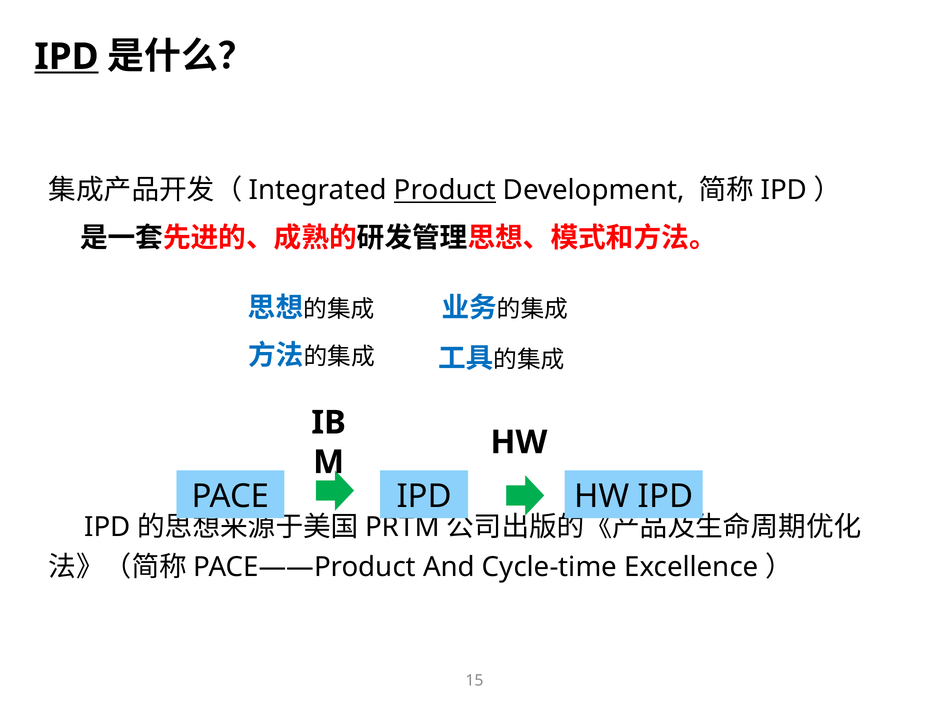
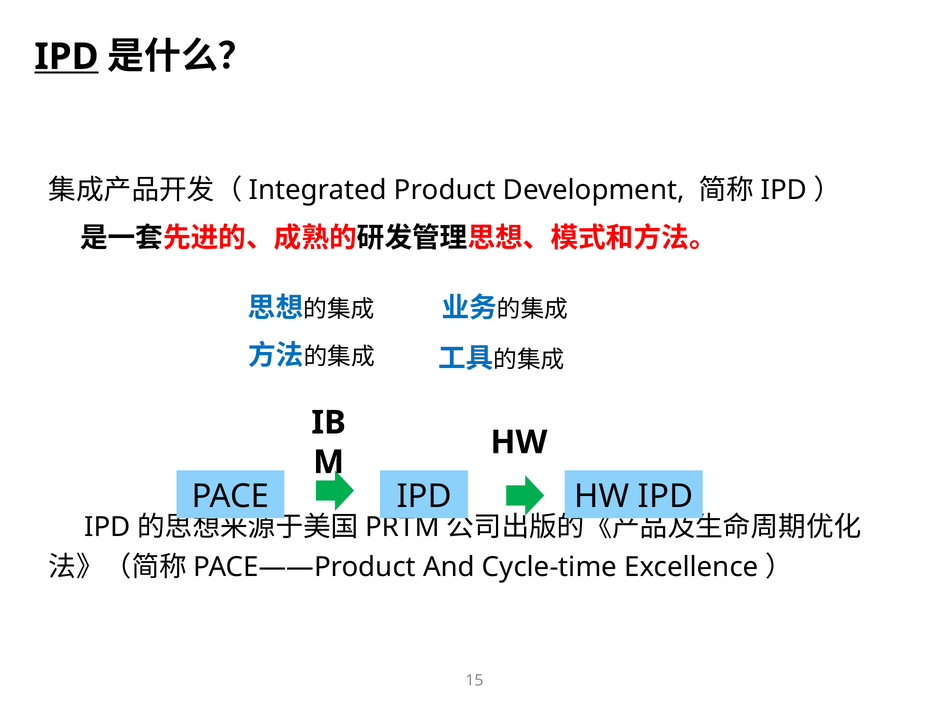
Product underline: present -> none (445, 190)
